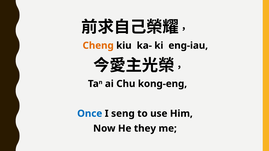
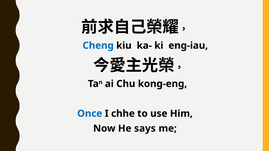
Cheng colour: orange -> blue (98, 46)
seng: seng -> chhe (123, 114)
they: they -> says (145, 129)
